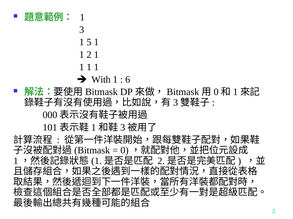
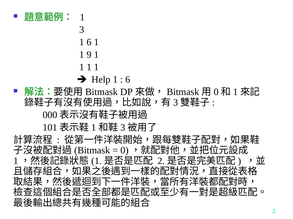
1 5: 5 -> 6 (89, 42)
1 2: 2 -> 9 (89, 55)
With: With -> Help (101, 80)
